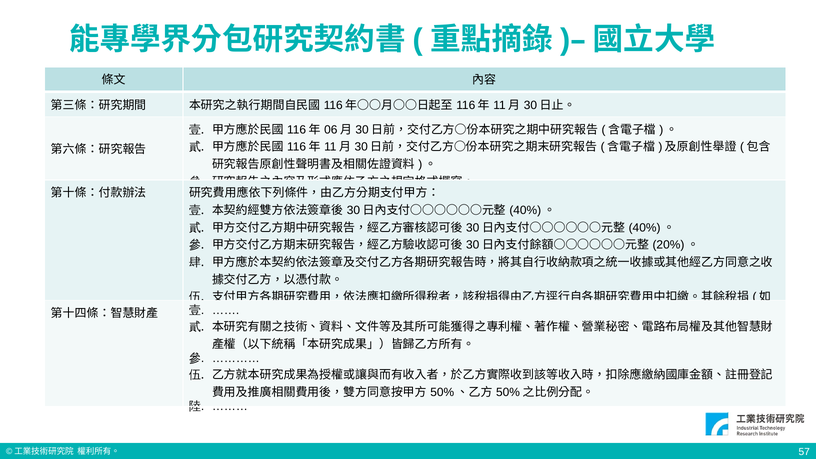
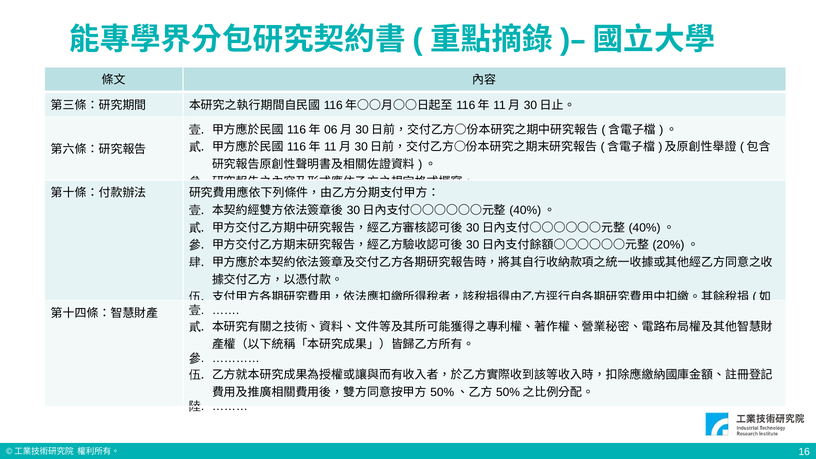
57: 57 -> 16 (804, 452)
